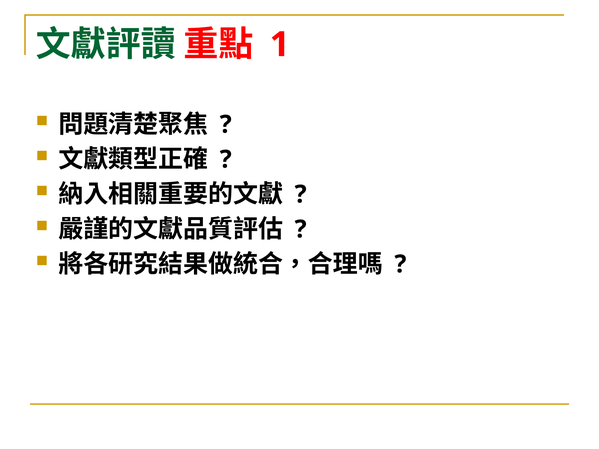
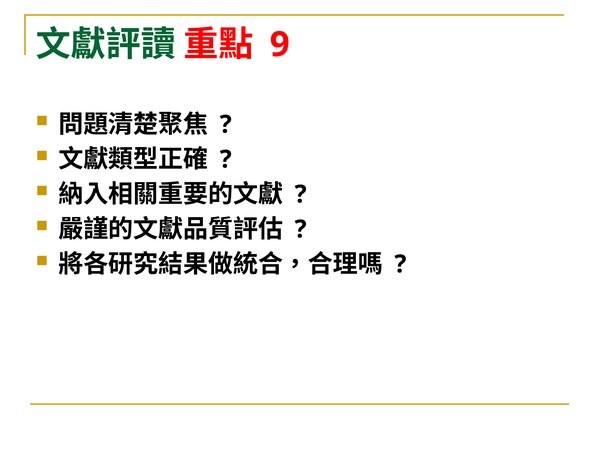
1: 1 -> 9 (280, 45)
